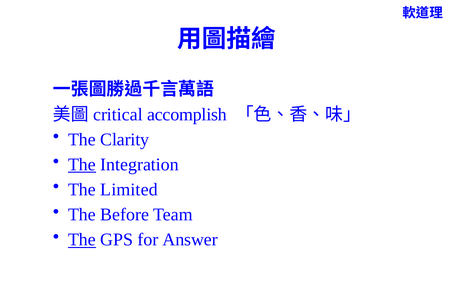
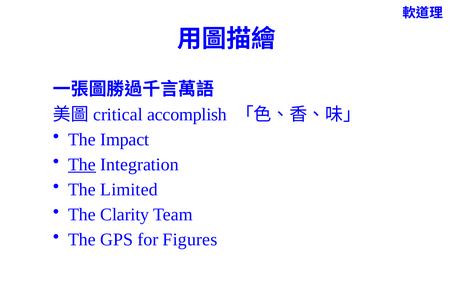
Clarity: Clarity -> Impact (125, 139)
Before: Before -> Clarity (125, 215)
The underline: present -> none (82, 240)
Answer: Answer -> Figures (190, 240)
